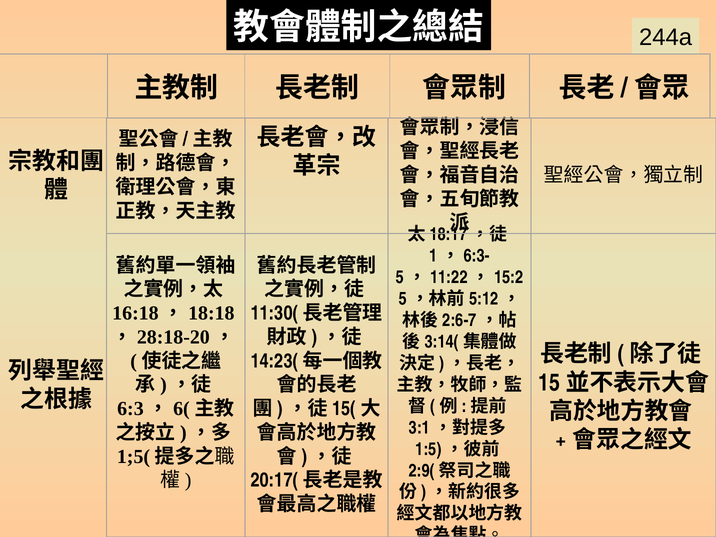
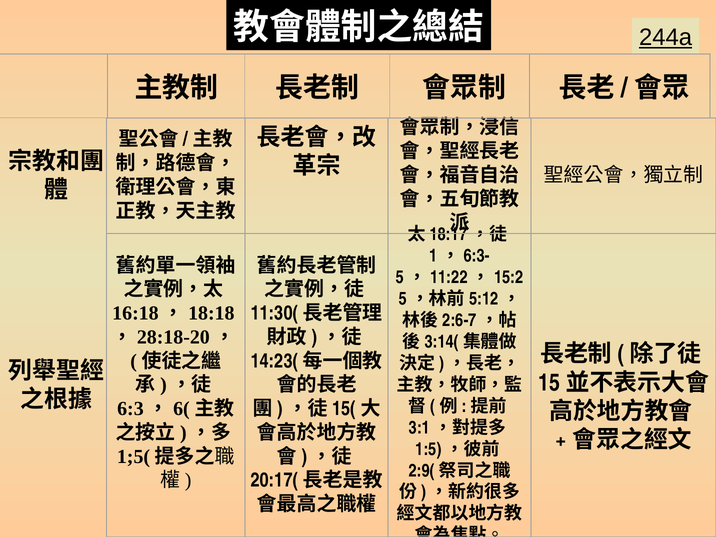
244a underline: none -> present (666, 38)
